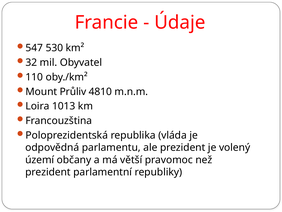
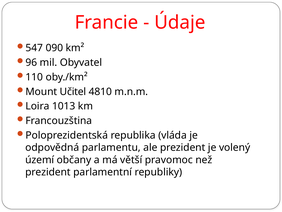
530: 530 -> 090 (54, 48)
32: 32 -> 96 (31, 62)
Průliv: Průliv -> Učitel (73, 91)
